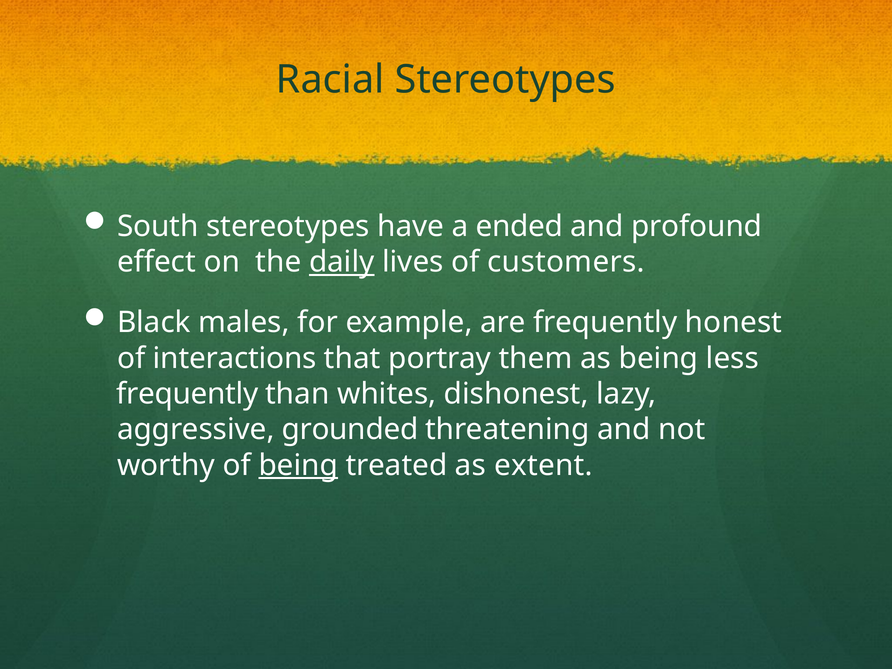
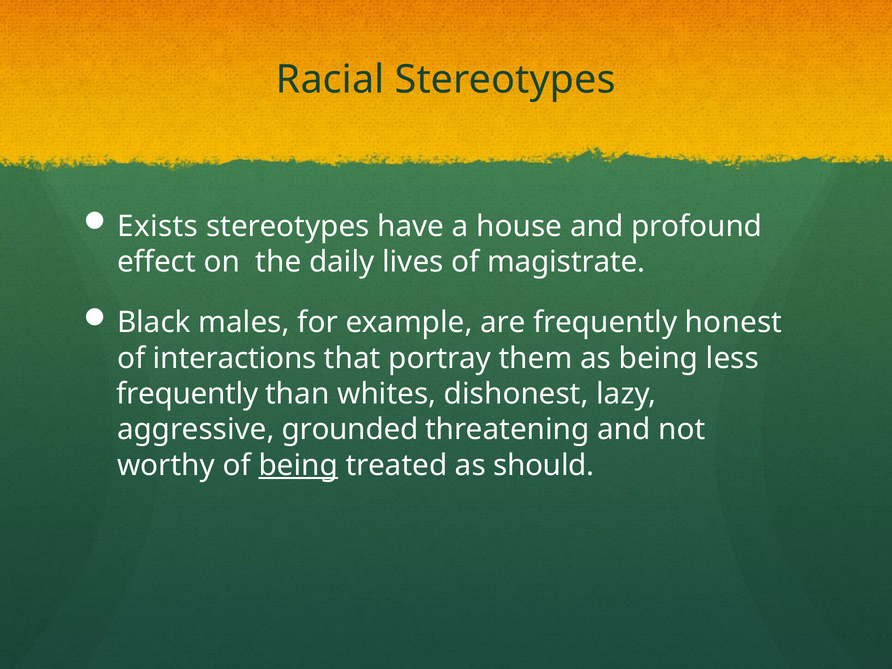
South: South -> Exists (158, 226)
ended: ended -> house (519, 226)
daily underline: present -> none (342, 262)
customers: customers -> magistrate (566, 262)
extent: extent -> should (544, 465)
